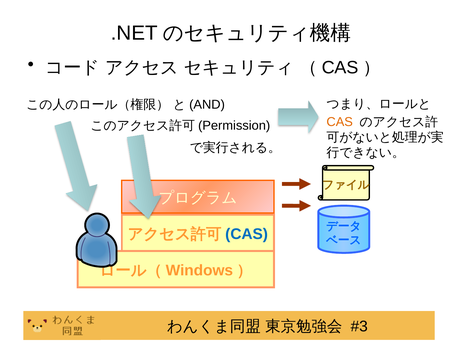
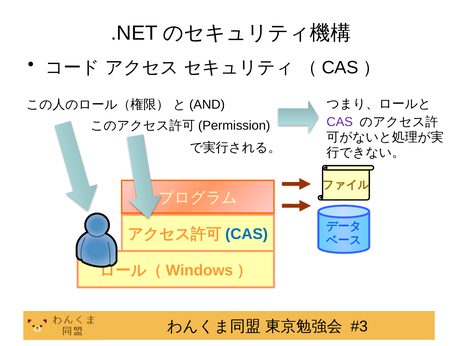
CAS colour: orange -> purple (340, 122)
